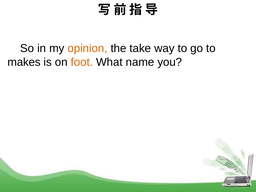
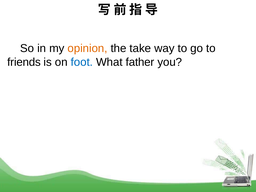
makes: makes -> friends (24, 62)
foot colour: orange -> blue (82, 62)
name: name -> father (140, 62)
